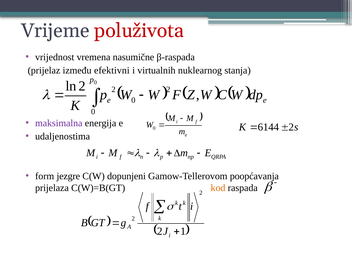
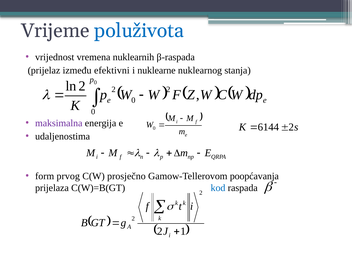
poluživota colour: red -> blue (139, 31)
nasumične: nasumične -> nuklearnih (133, 57)
virtualnih: virtualnih -> nuklearne (156, 70)
jezgre: jezgre -> prvog (68, 176)
dopunjeni: dopunjeni -> prosječno (126, 176)
kod colour: orange -> blue (218, 188)
